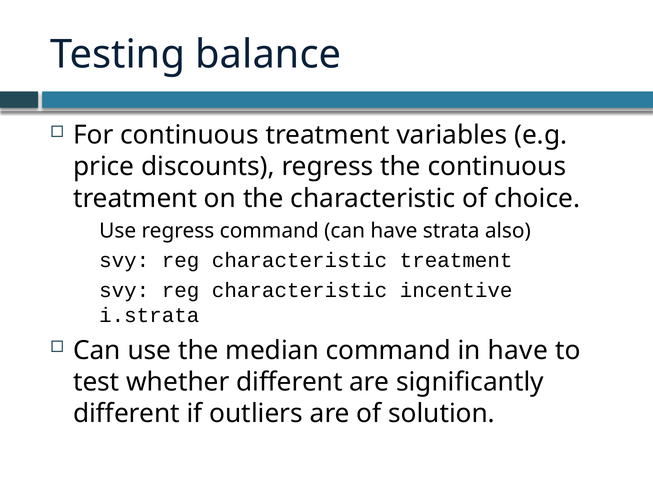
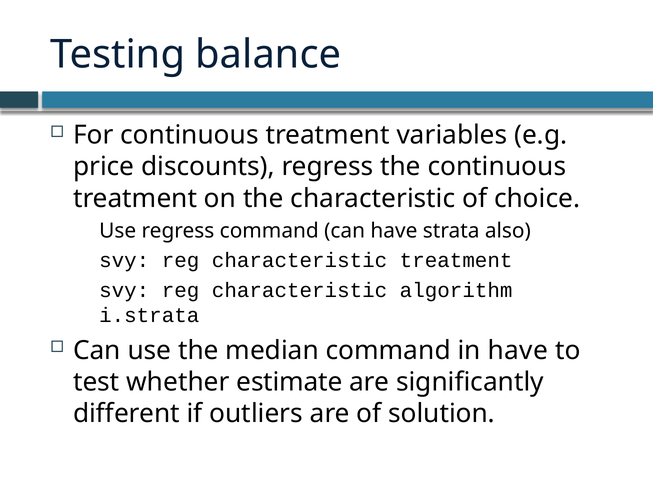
incentive: incentive -> algorithm (456, 290)
whether different: different -> estimate (289, 382)
